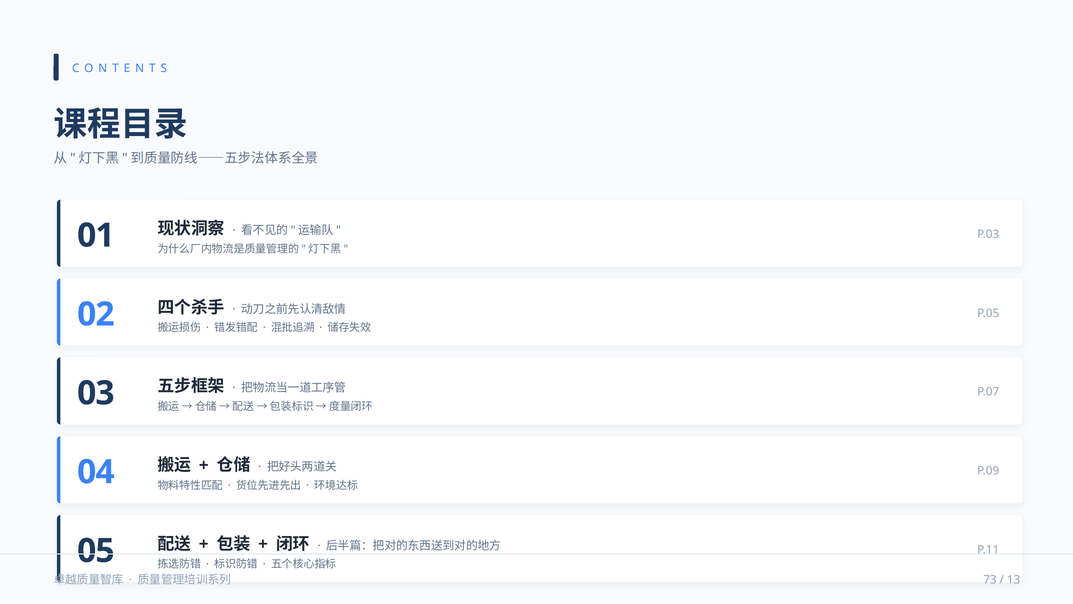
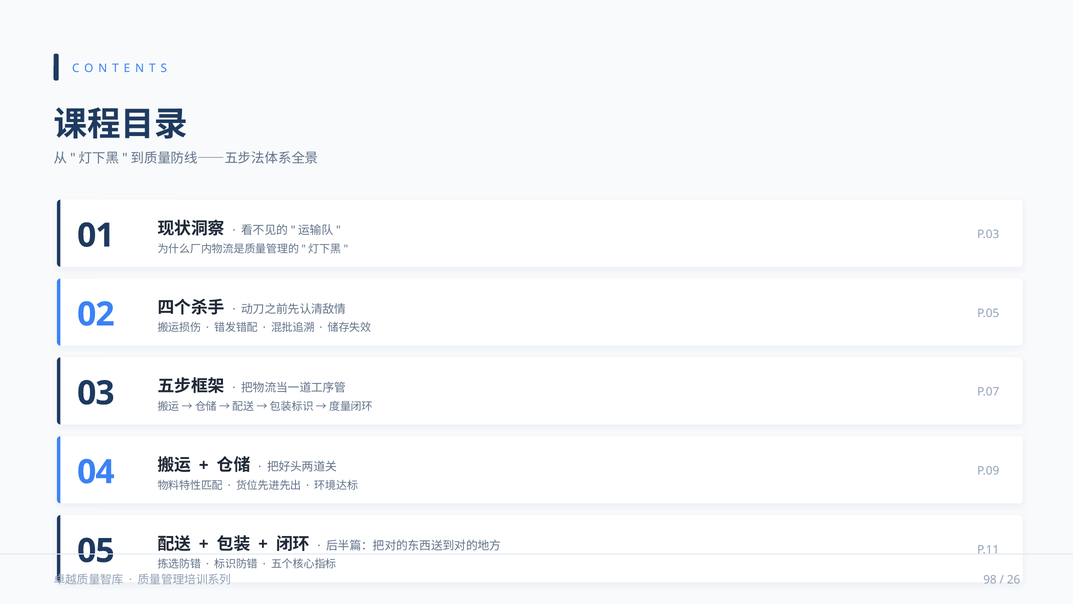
73: 73 -> 98 (990, 580)
13: 13 -> 26 (1014, 580)
